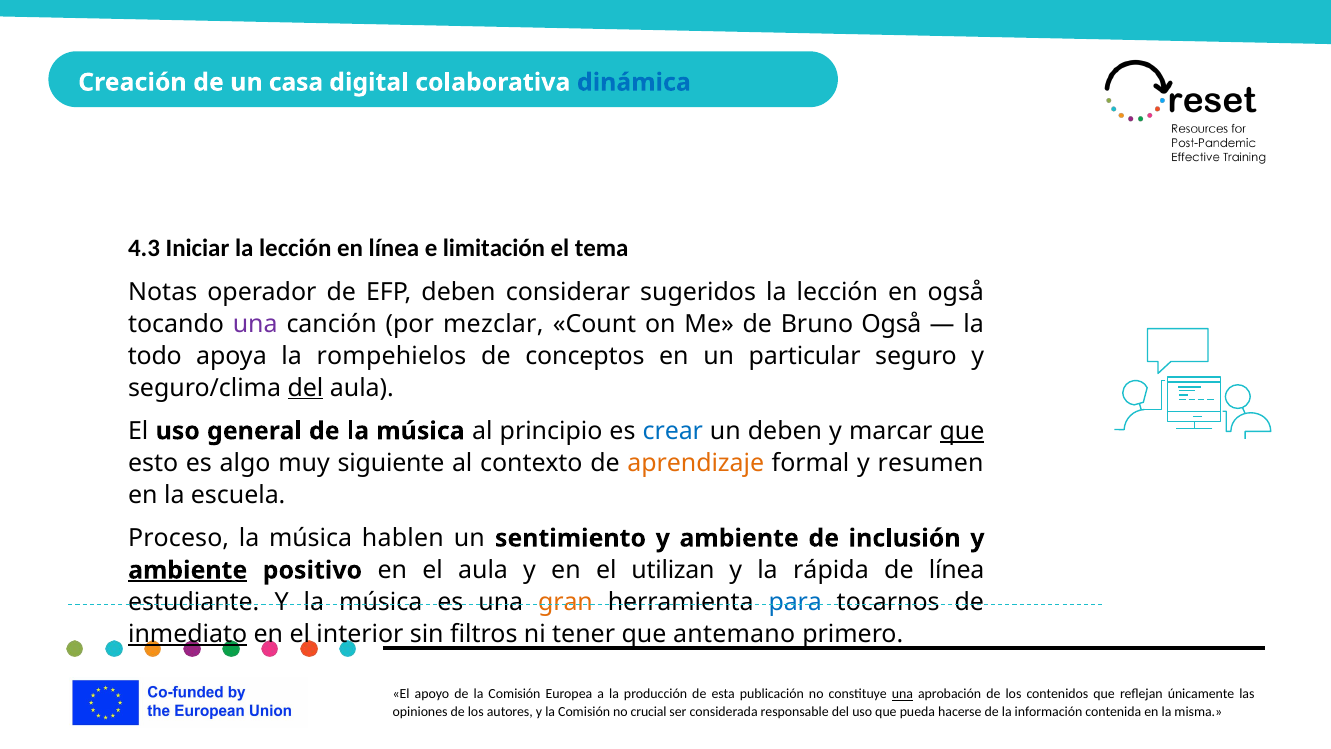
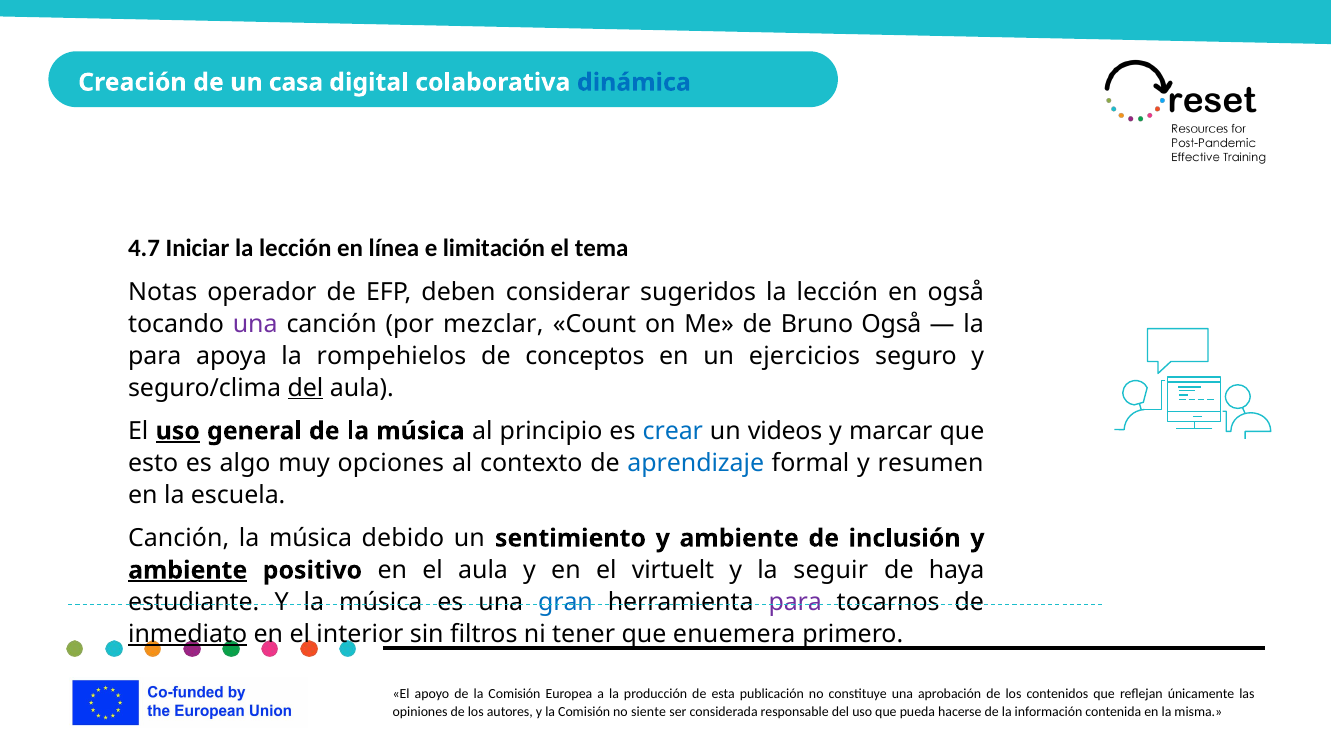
4.3: 4.3 -> 4.7 (144, 249)
todo: todo -> para (155, 356)
particular: particular -> ejercicios (804, 356)
uso underline: none -> present (178, 431)
un deben: deben -> videos (785, 431)
que underline: present -> none (962, 431)
siguiente: siguiente -> opciones (391, 463)
aprendizaje colour: orange -> blue (696, 463)
Proceso: Proceso -> Canción (179, 538)
hablen: hablen -> debido (403, 538)
utilizan: utilizan -> virtuelt (673, 570)
rápida: rápida -> seguir (831, 570)
de línea: línea -> haya (957, 570)
gran colour: orange -> blue (566, 602)
para colour: blue -> purple (795, 602)
antemano: antemano -> enuemera (734, 634)
una underline: present -> none (902, 694)
crucial: crucial -> siente (649, 712)
